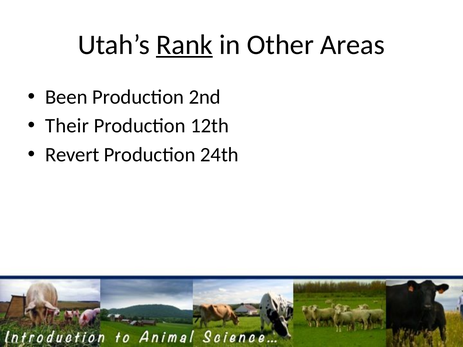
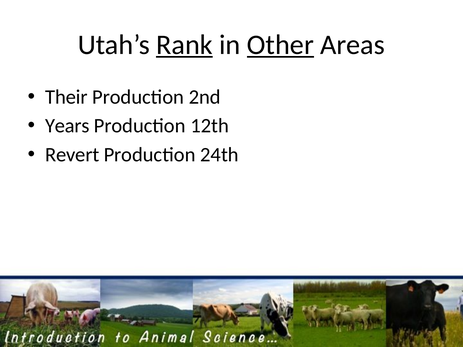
Other underline: none -> present (280, 45)
Been: Been -> Their (66, 97)
Their: Their -> Years (67, 126)
